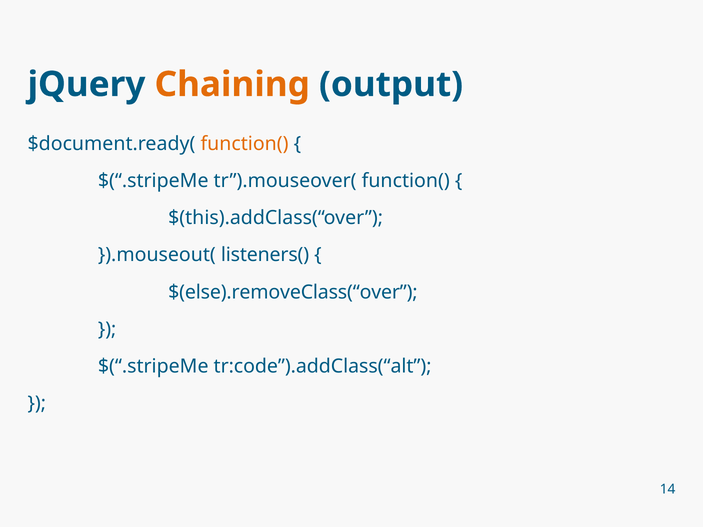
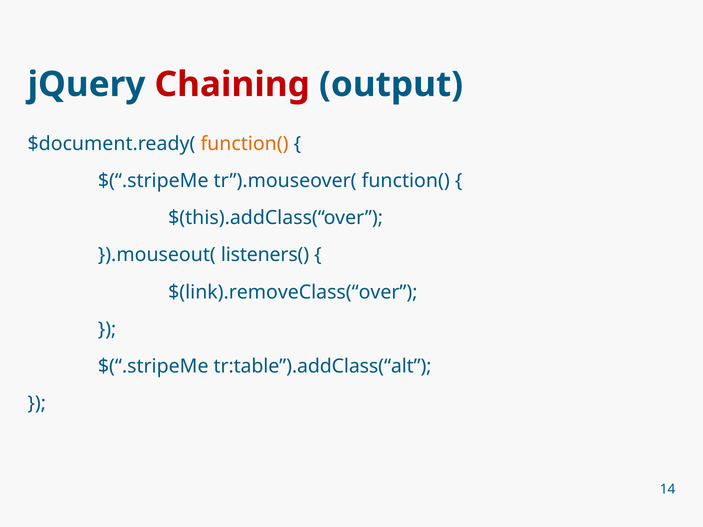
Chaining colour: orange -> red (232, 84)
$(else).removeClass(“over: $(else).removeClass(“over -> $(link).removeClass(“over (293, 292)
tr:code”).addClass(“alt: tr:code”).addClass(“alt -> tr:table”).addClass(“alt (323, 367)
